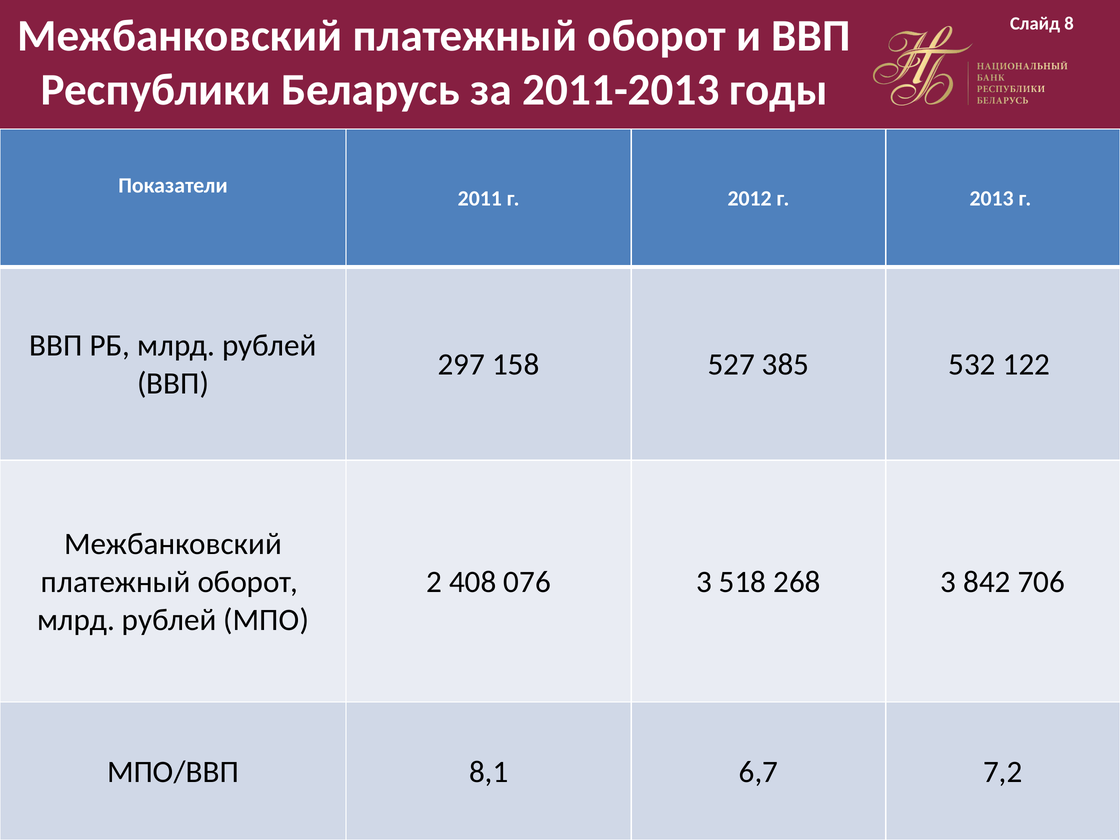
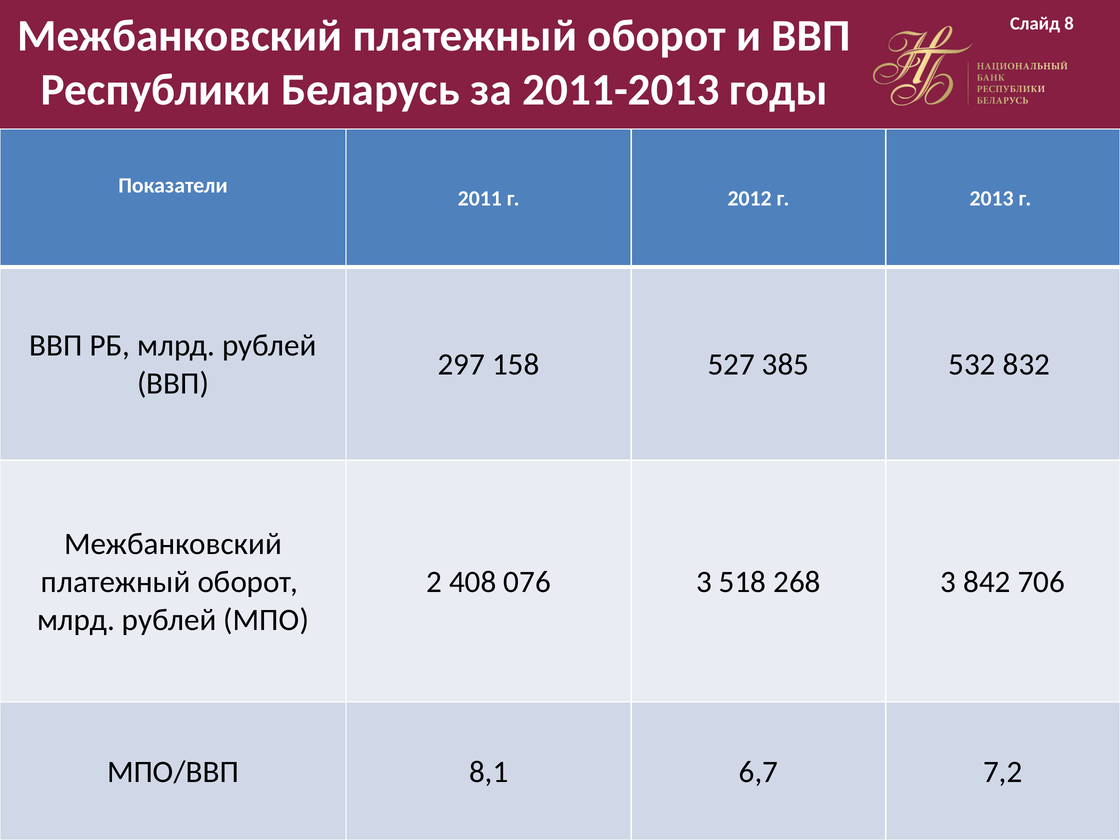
122: 122 -> 832 (1026, 364)
